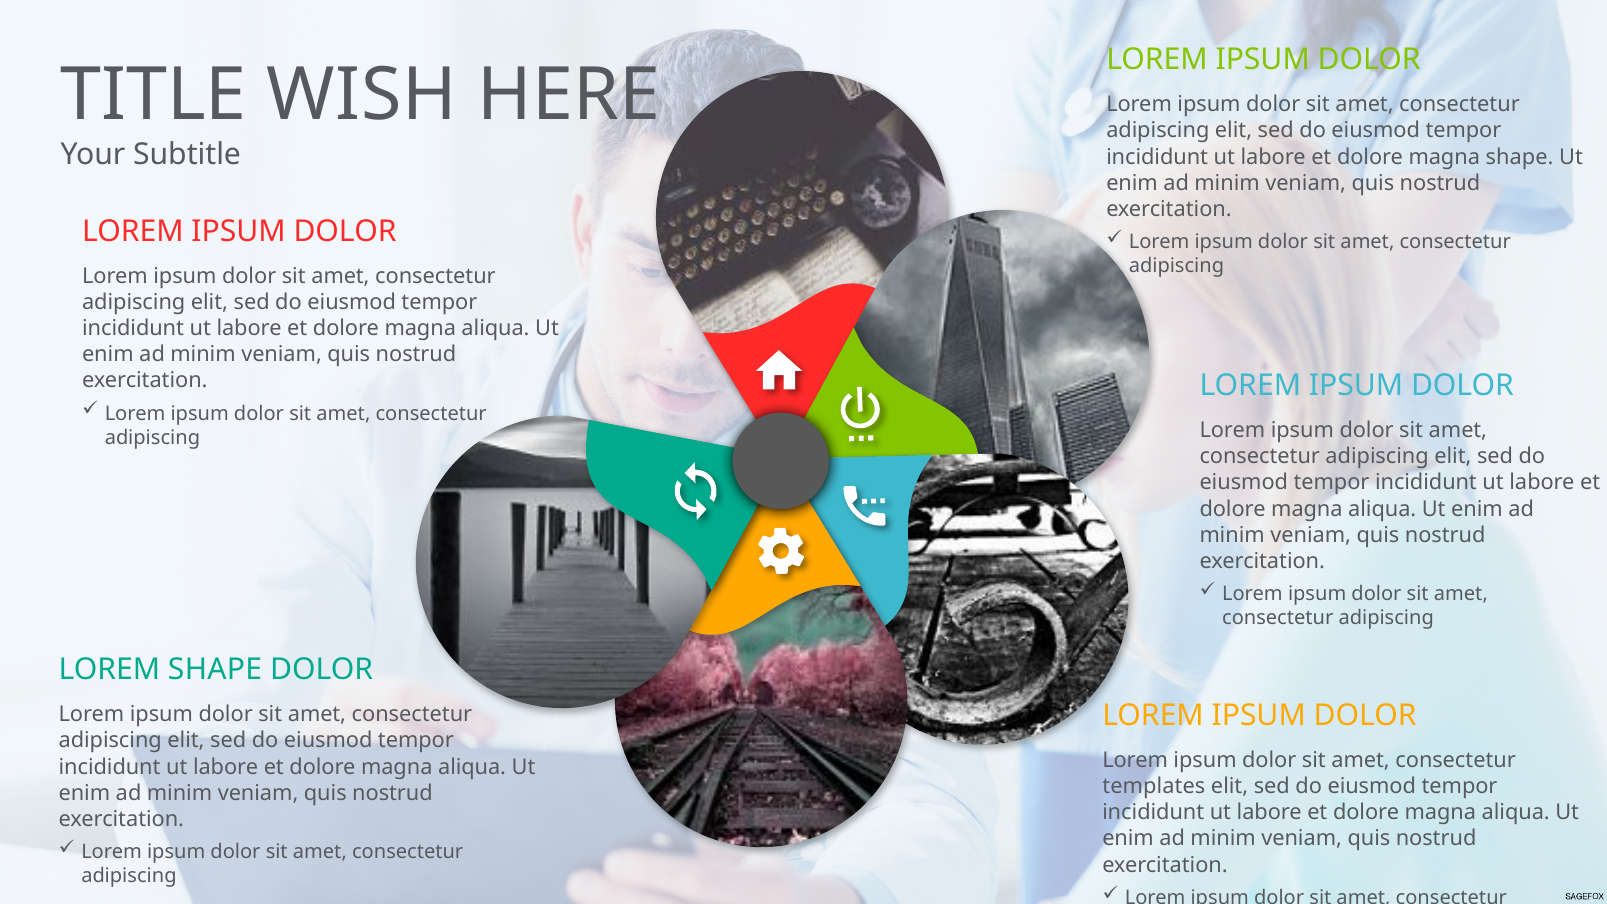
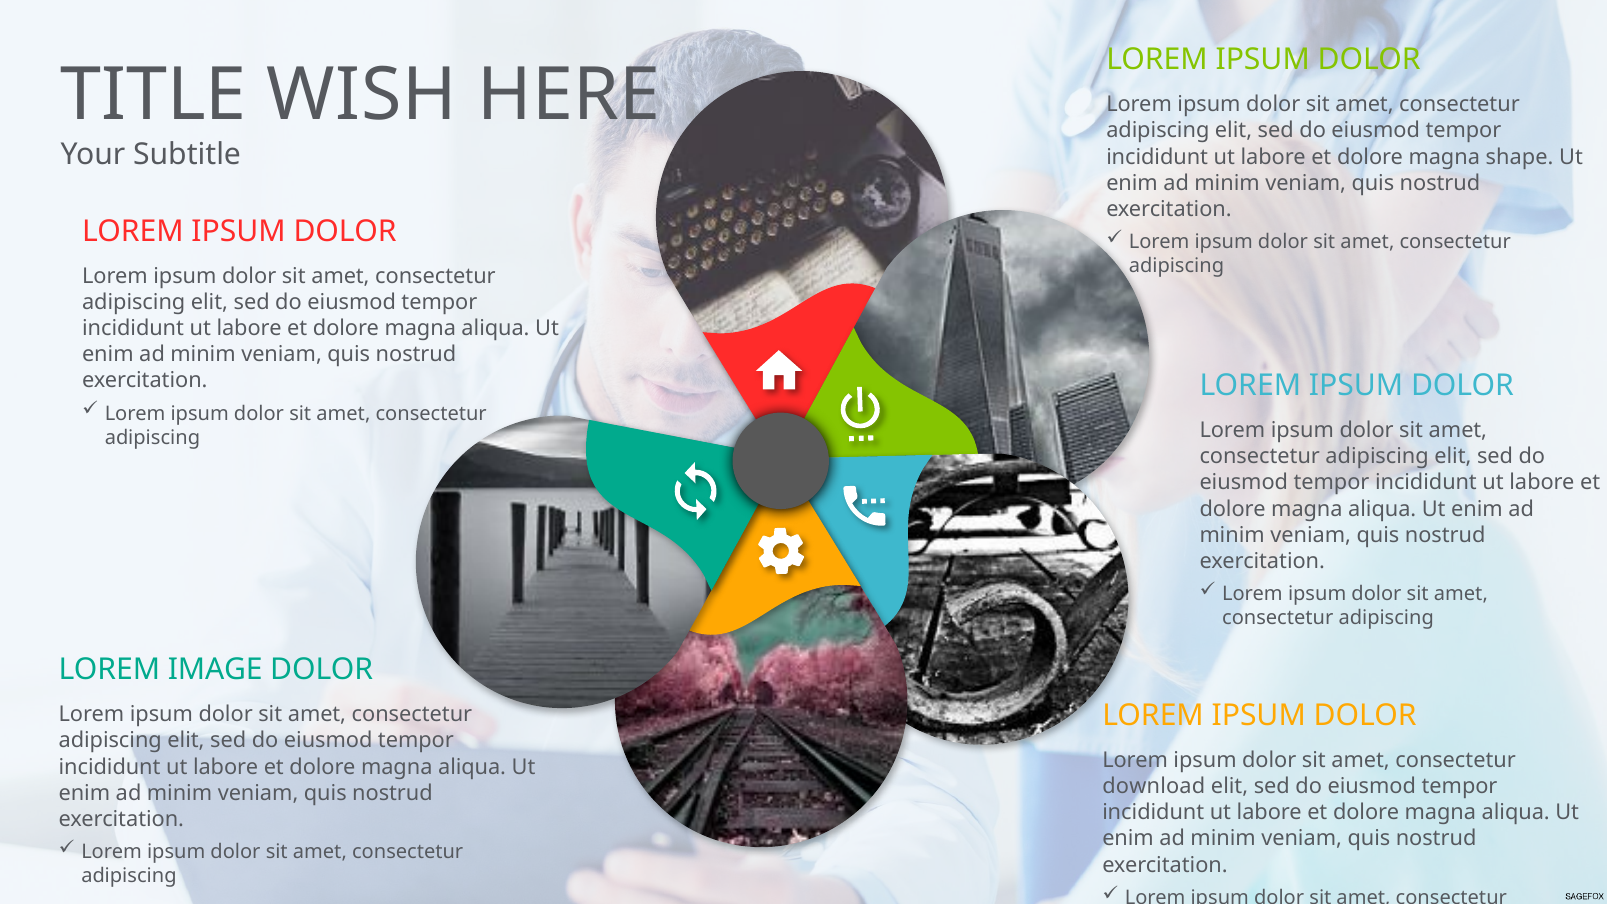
LOREM SHAPE: SHAPE -> IMAGE (215, 670)
templates: templates -> download (1154, 786)
